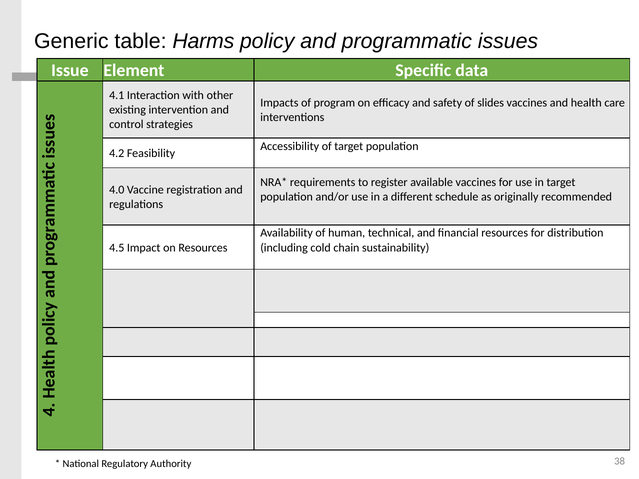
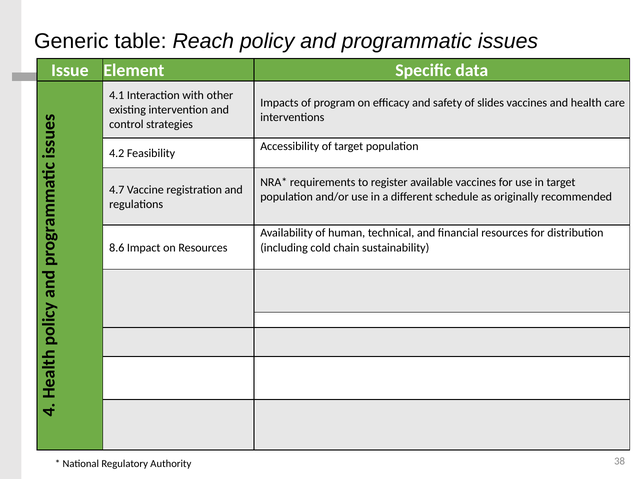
Harms: Harms -> Reach (203, 41)
4.0: 4.0 -> 4.7 (117, 190)
4.5: 4.5 -> 8.6 (117, 248)
